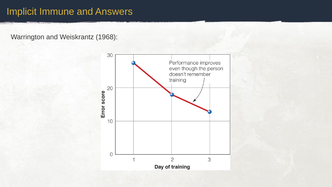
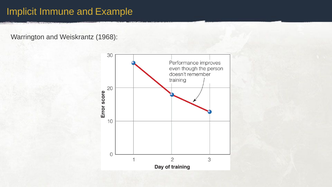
Answers: Answers -> Example (114, 12)
